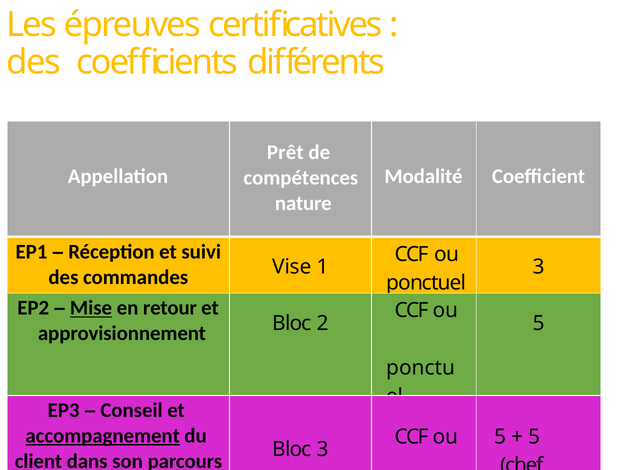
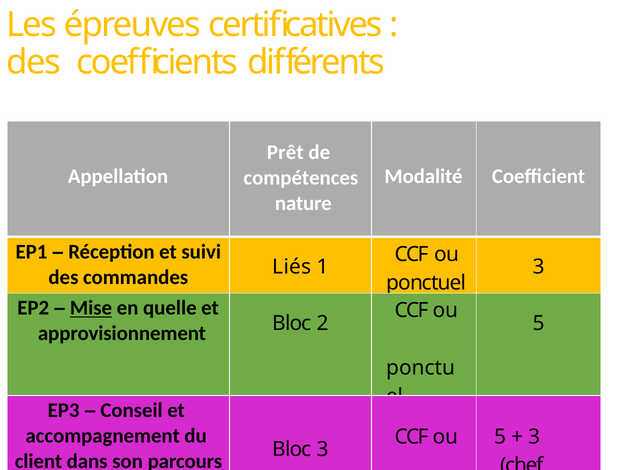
Vise: Vise -> Liés (292, 267)
retour: retour -> quelle (170, 308)
accompagnement underline: present -> none (103, 436)
5: 5 -> 3 (534, 437)
